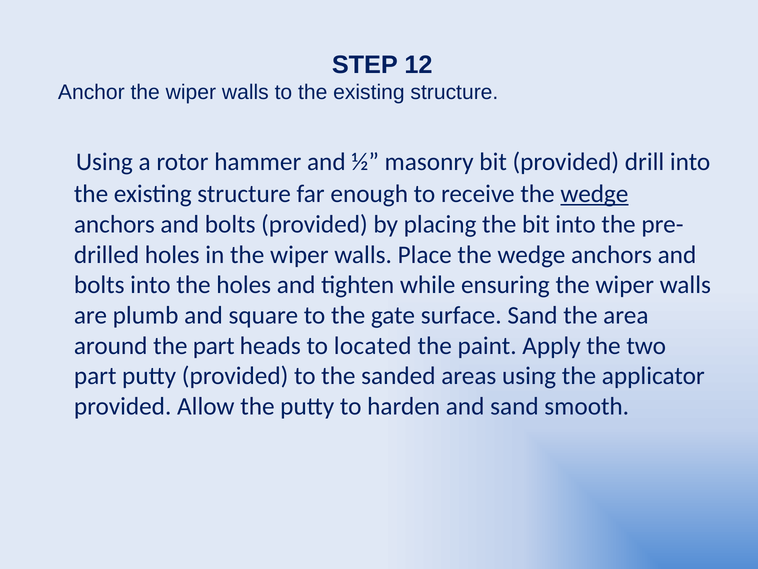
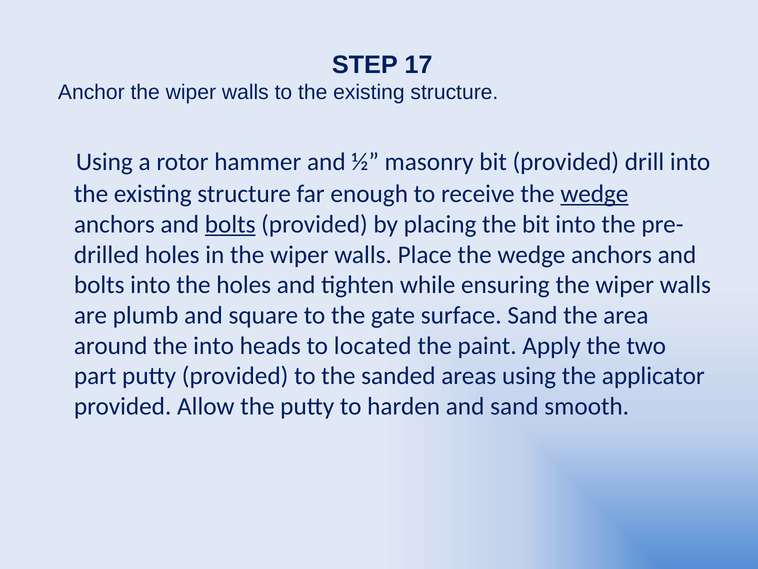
12: 12 -> 17 (418, 65)
bolts underline: none -> present (230, 224)
the part: part -> into (214, 345)
